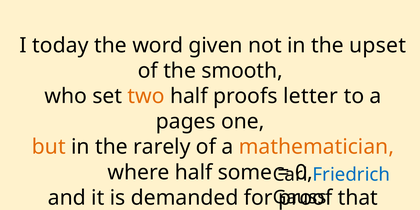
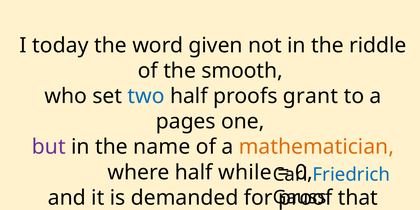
upset: upset -> riddle (378, 45)
two colour: orange -> blue (146, 96)
letter: letter -> grant (311, 96)
but colour: orange -> purple (49, 147)
rarely: rarely -> name (162, 147)
some: some -> while (245, 172)
